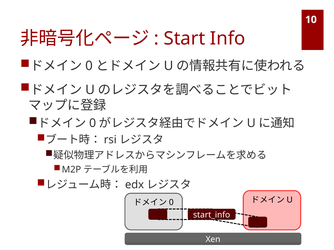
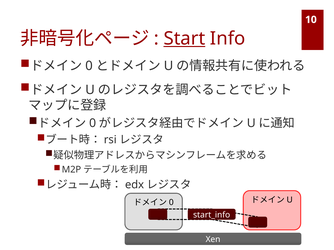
Start underline: none -> present (184, 39)
